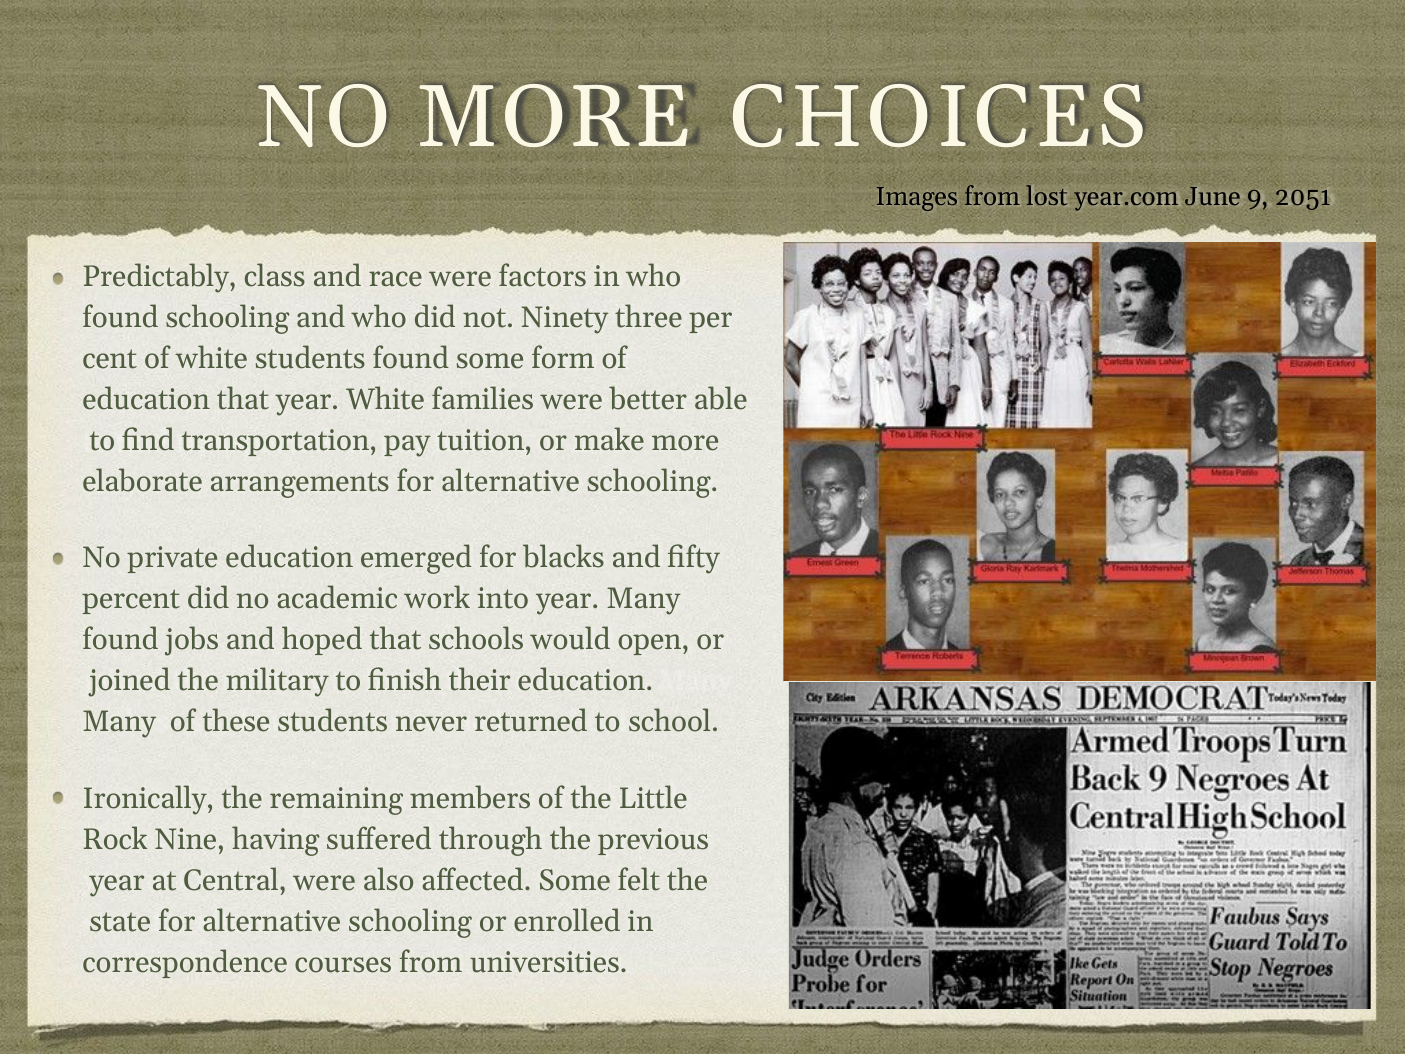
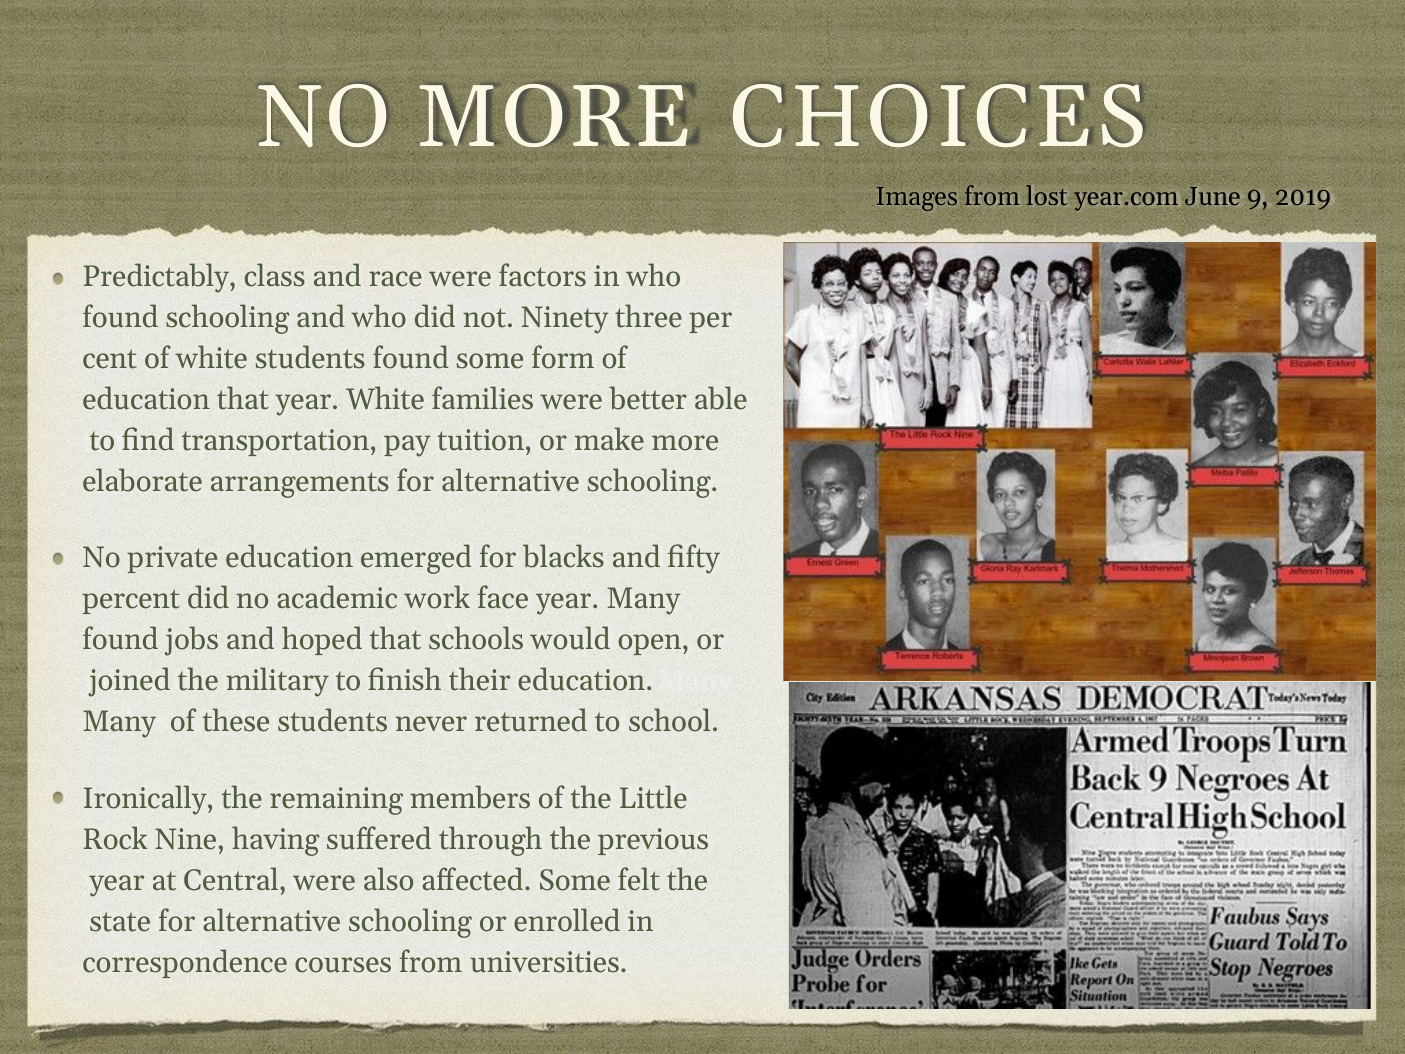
2051: 2051 -> 2019 (1303, 197)
into: into -> face (503, 598)
